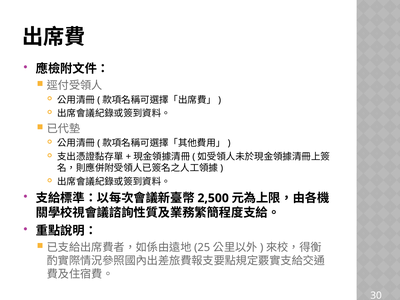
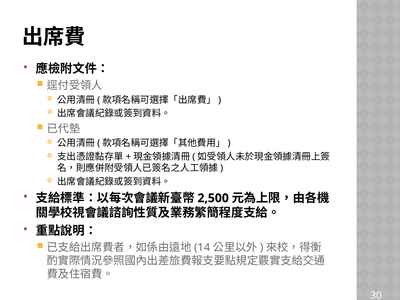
25: 25 -> 14 (202, 248)
